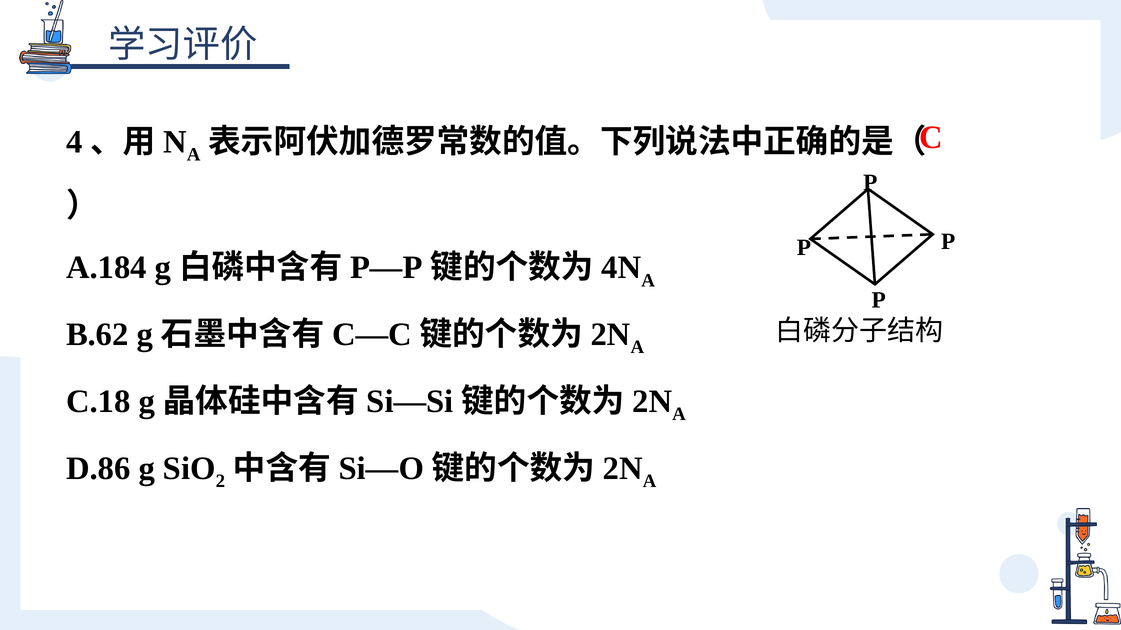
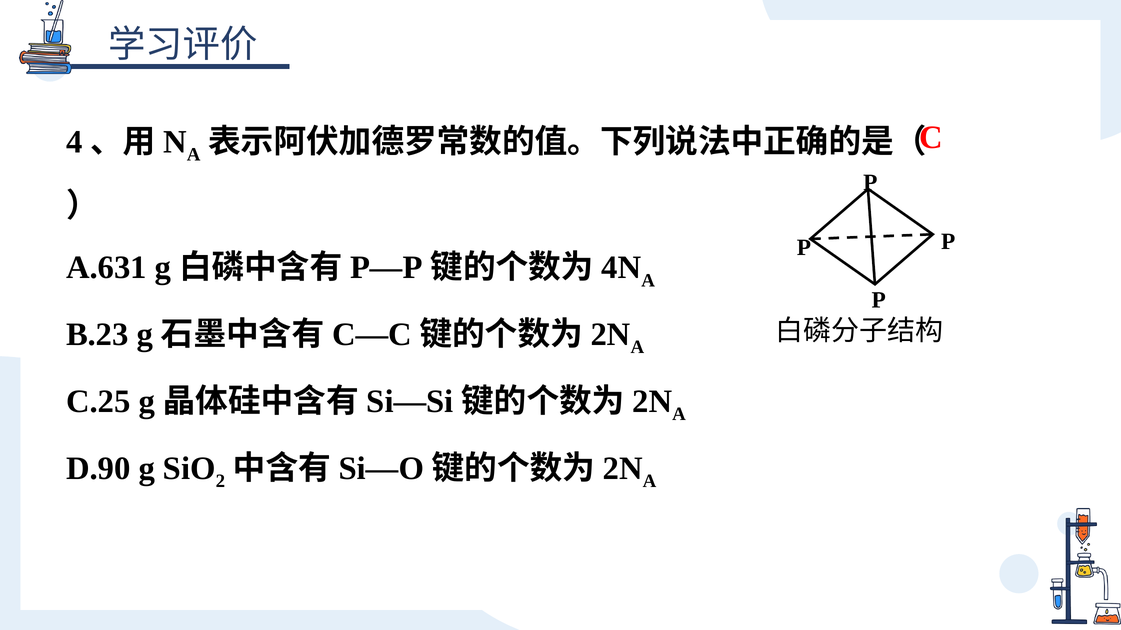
A.184: A.184 -> A.631 (106, 268)
B.62: B.62 -> B.23 (97, 335)
C.18: C.18 -> C.25 (98, 402)
D.86: D.86 -> D.90 (98, 469)
